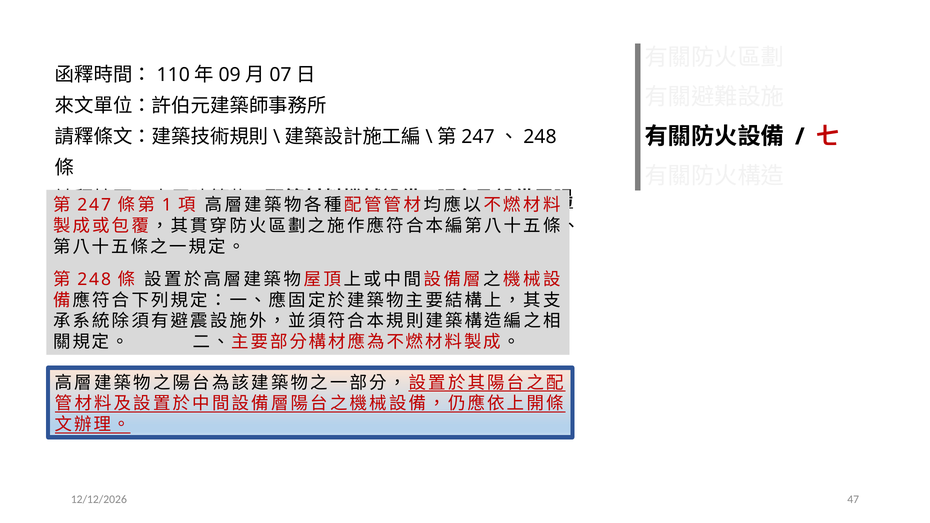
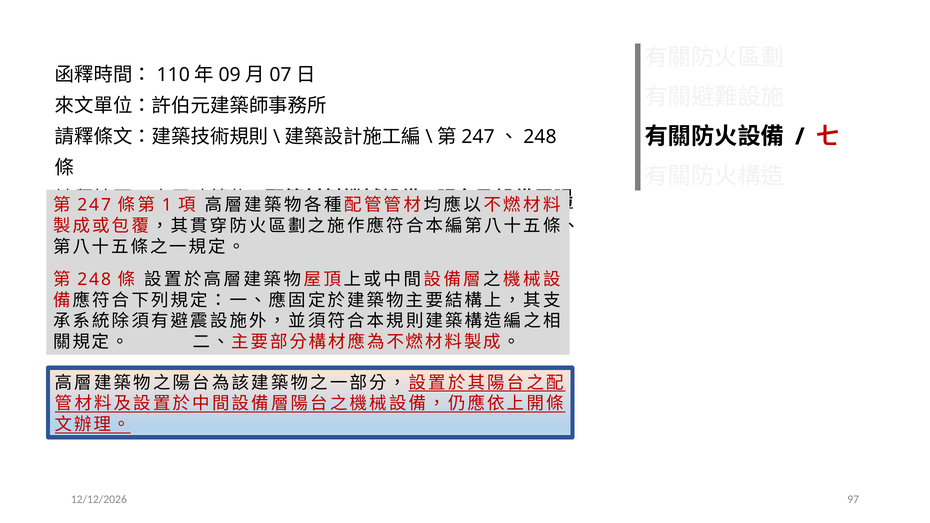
47: 47 -> 97 (853, 499)
